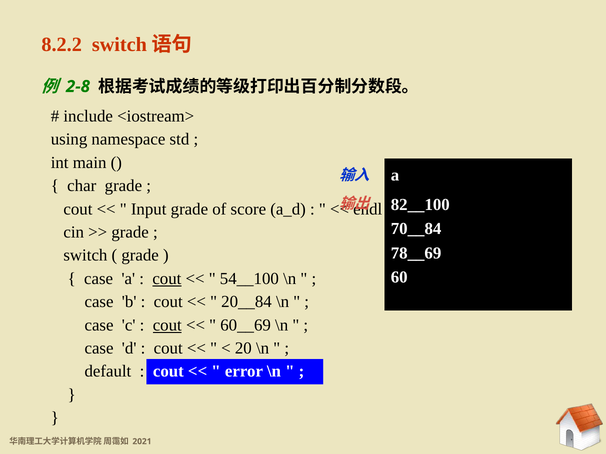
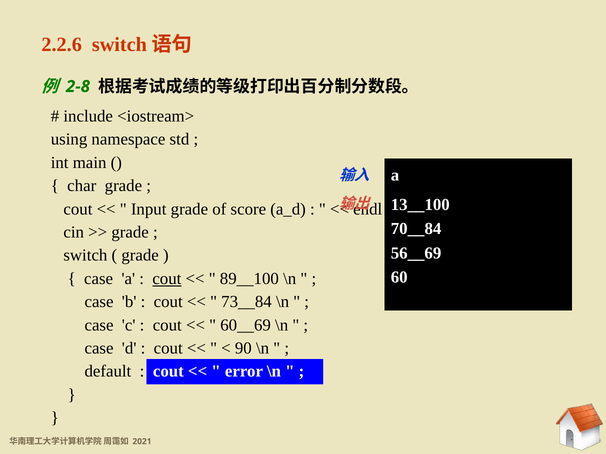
8.2.2: 8.2.2 -> 2.2.6 (62, 44)
82__100: 82__100 -> 13__100 (420, 205)
78__69: 78__69 -> 56__69 (416, 253)
54__100: 54__100 -> 89__100 (249, 279)
20__84: 20__84 -> 73__84 (246, 302)
cout underline: present -> none (167, 325)
20: 20 -> 90 (243, 349)
